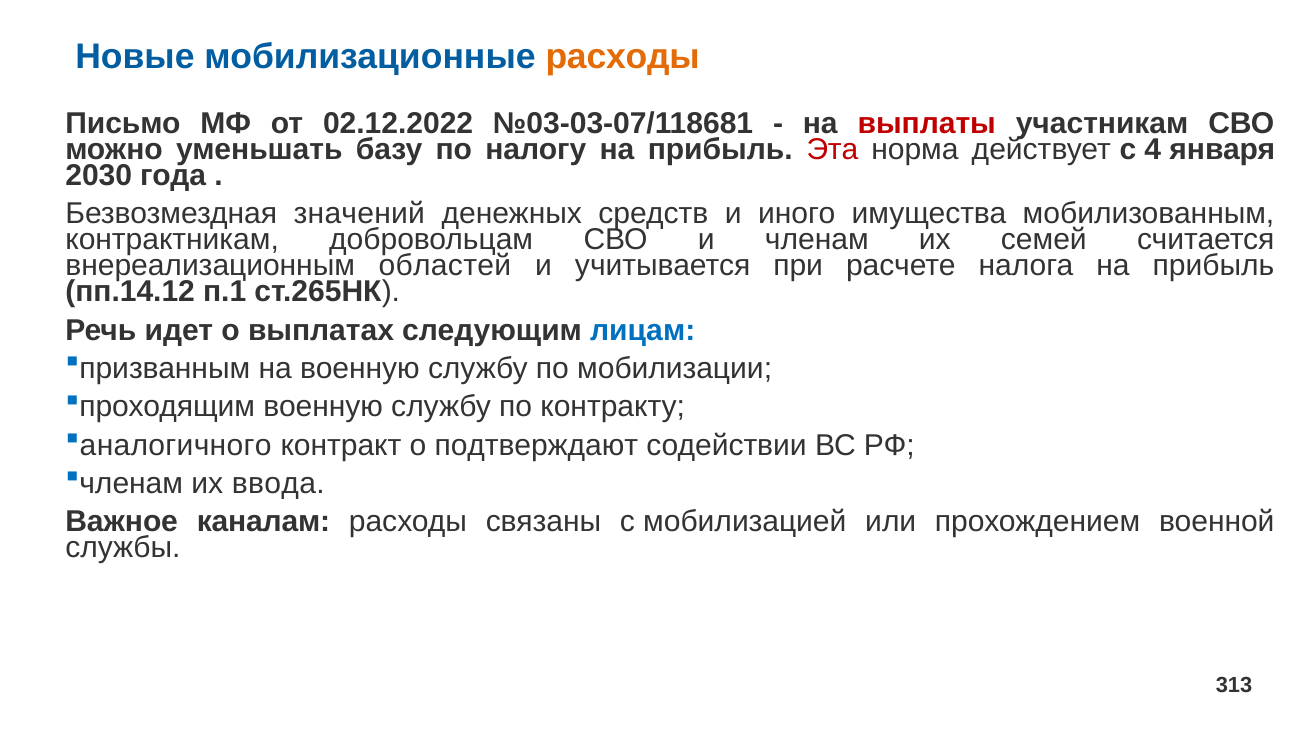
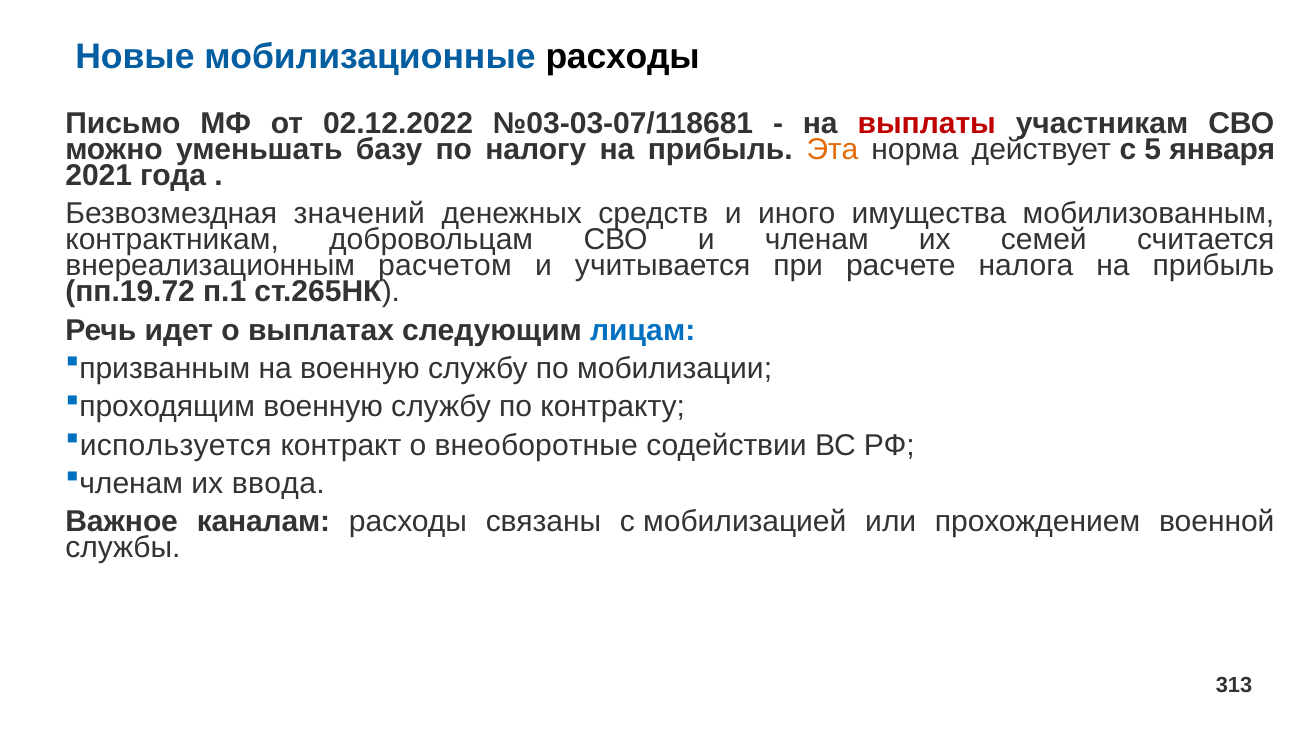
расходы colour: orange -> black (623, 57)
Эта colour: red -> orange (832, 150)
4: 4 -> 5 (1153, 150)
2030: 2030 -> 2021 (99, 176)
областей: областей -> расчетом (445, 266)
пп.14.12: пп.14.12 -> пп.19.72 (130, 292)
аналогичного: аналогичного -> используется (176, 445)
подтверждают: подтверждают -> внеоборотные (536, 445)
